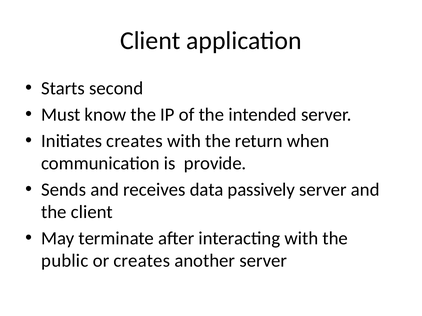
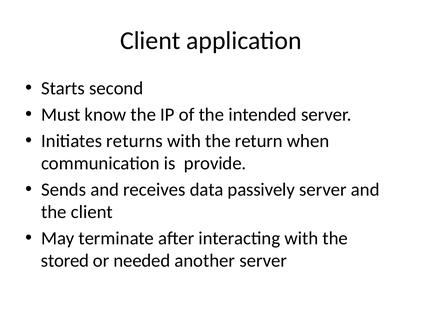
Initiates creates: creates -> returns (135, 141)
public: public -> stored (65, 261)
or creates: creates -> needed (142, 261)
